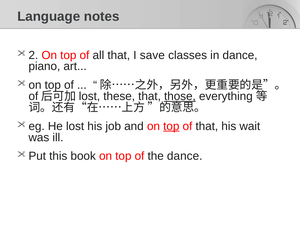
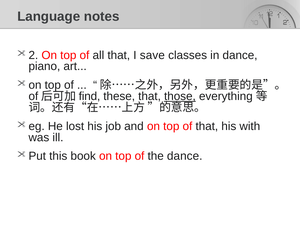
lost: lost -> find (89, 96)
top underline: present -> none (171, 126)
wait: wait -> with (250, 126)
